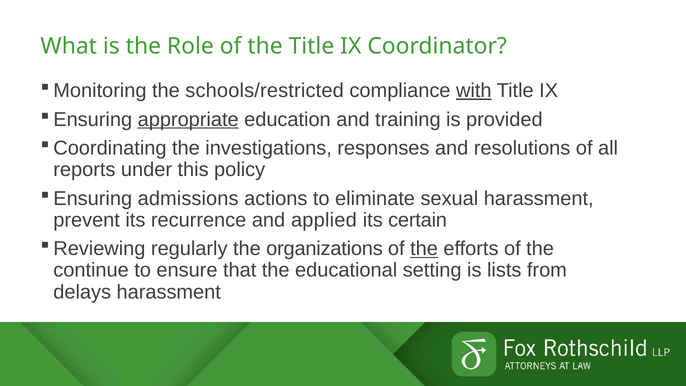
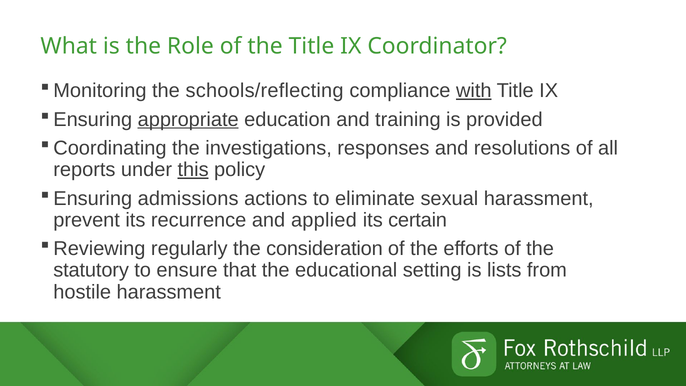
schools/restricted: schools/restricted -> schools/reflecting (265, 91)
this underline: none -> present (193, 170)
organizations: organizations -> consideration (324, 249)
the underline: present -> none (424, 249)
continue: continue -> statutory (91, 270)
delays: delays -> hostile (82, 292)
